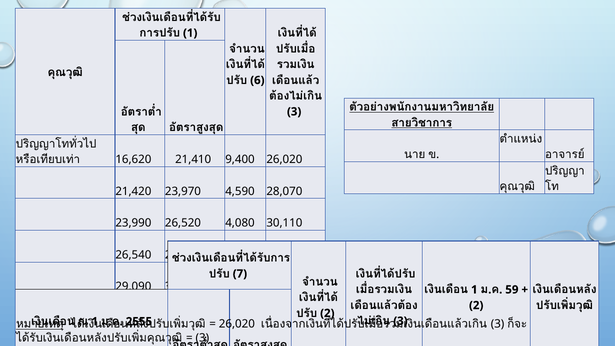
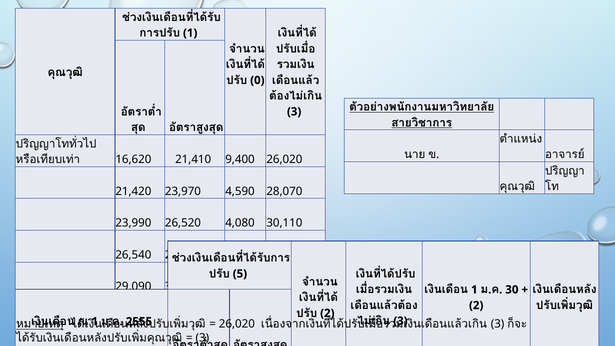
6: 6 -> 0 (257, 80)
7: 7 -> 5 (240, 274)
59: 59 -> 30 (512, 290)
